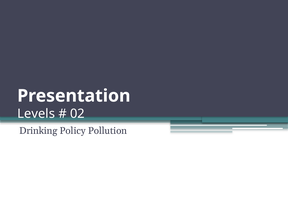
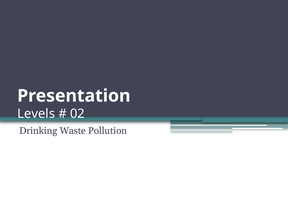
Policy: Policy -> Waste (73, 131)
